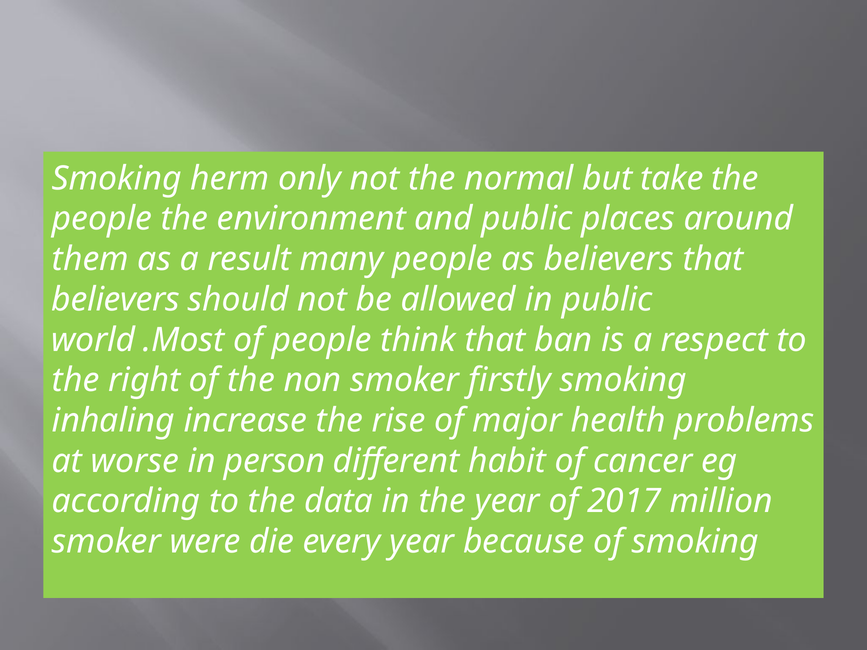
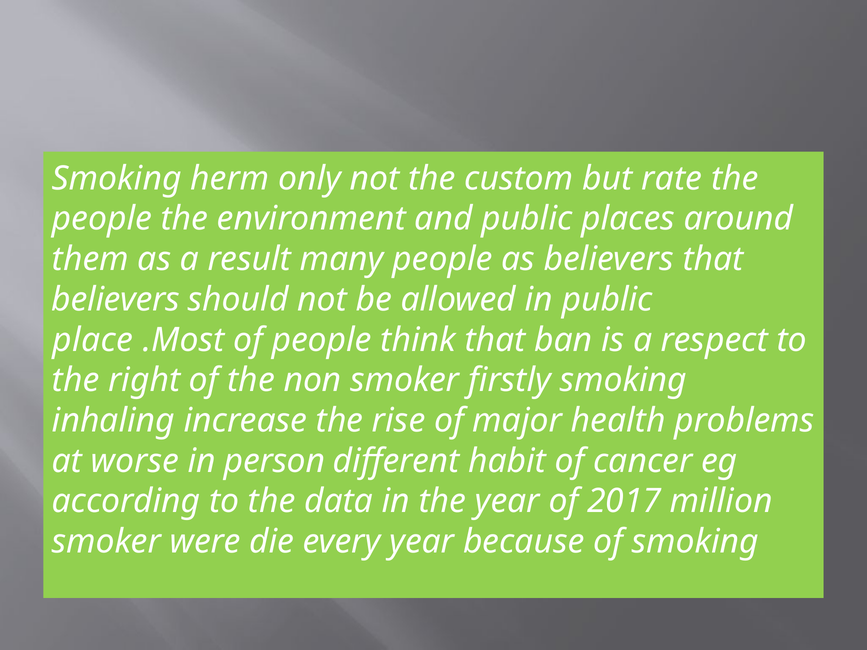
normal: normal -> custom (519, 179)
take: take -> rate (672, 179)
world: world -> place (93, 340)
